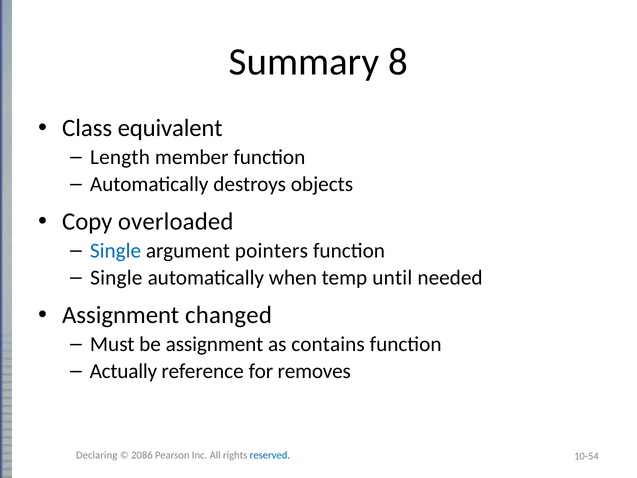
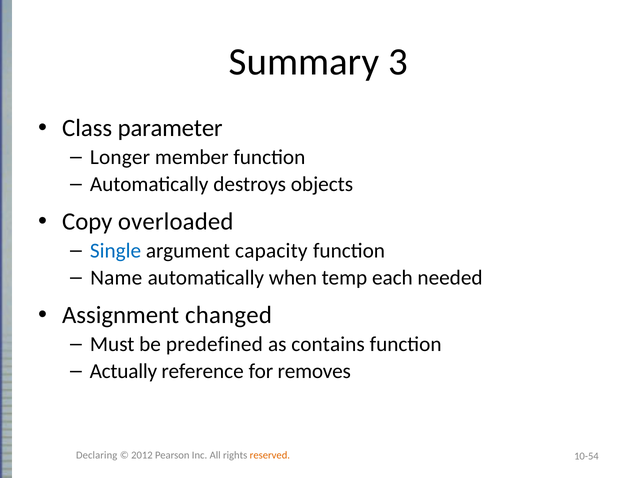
8: 8 -> 3 (398, 62)
equivalent: equivalent -> parameter (170, 128)
Length: Length -> Longer (120, 157)
pointers: pointers -> capacity (271, 250)
Single: Single -> Name (116, 278)
until: until -> each (392, 278)
be assignment: assignment -> predefined (214, 344)
2086: 2086 -> 2012 (142, 455)
reserved colour: blue -> orange (270, 455)
